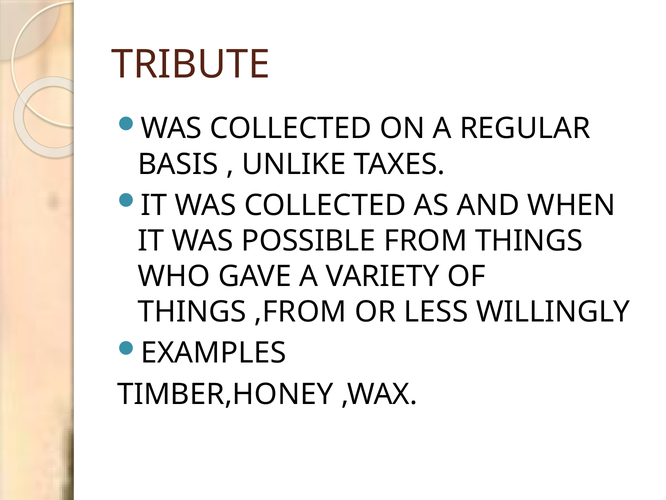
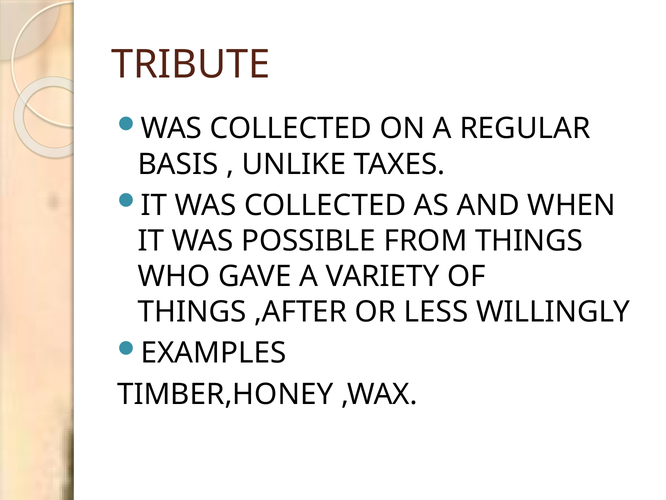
,FROM: ,FROM -> ,AFTER (301, 312)
